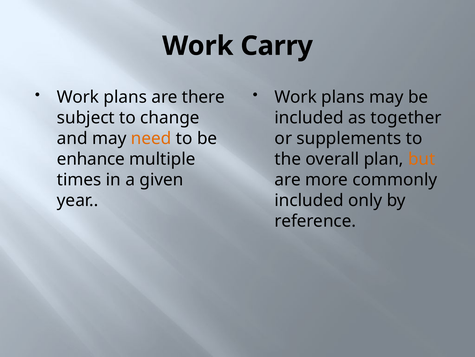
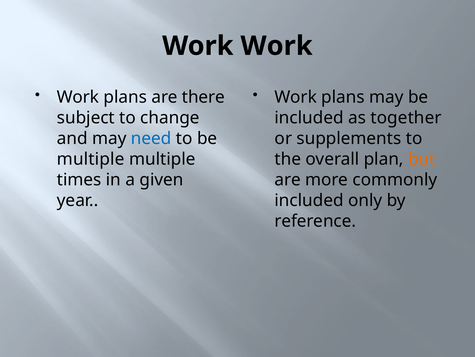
Work Carry: Carry -> Work (277, 46)
need colour: orange -> blue (151, 138)
enhance: enhance -> multiple (91, 159)
